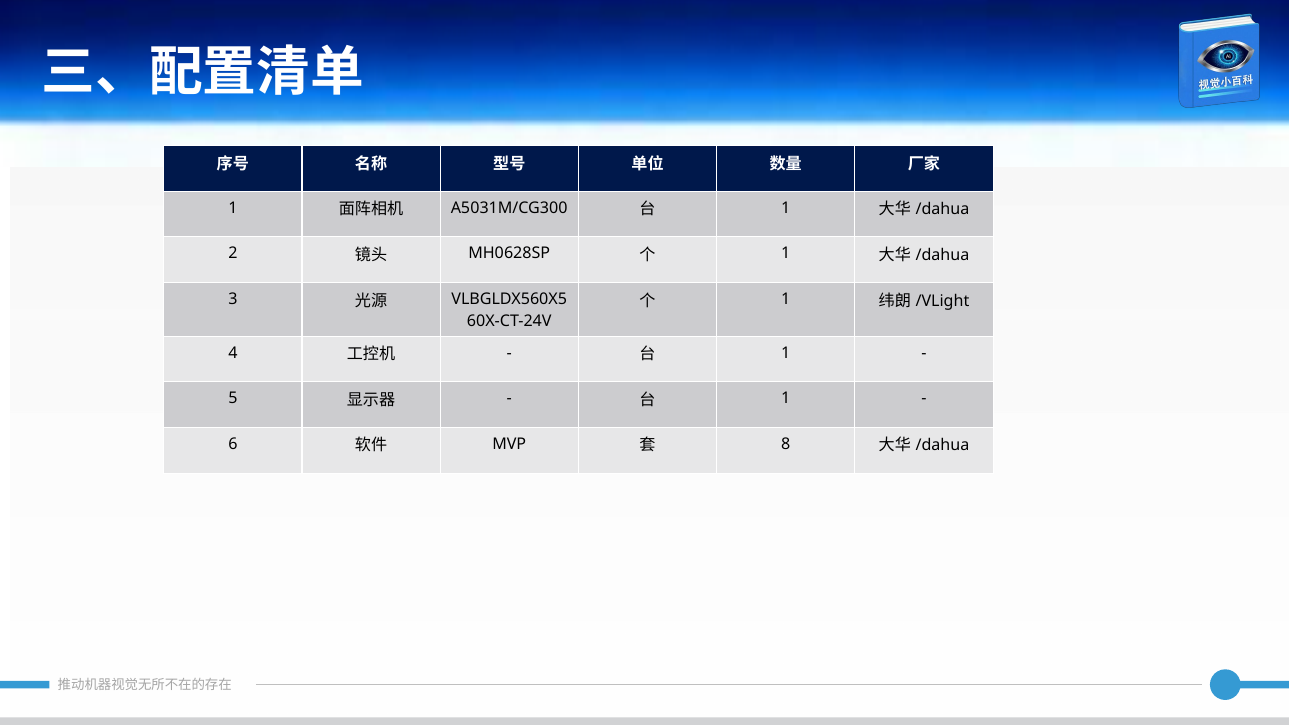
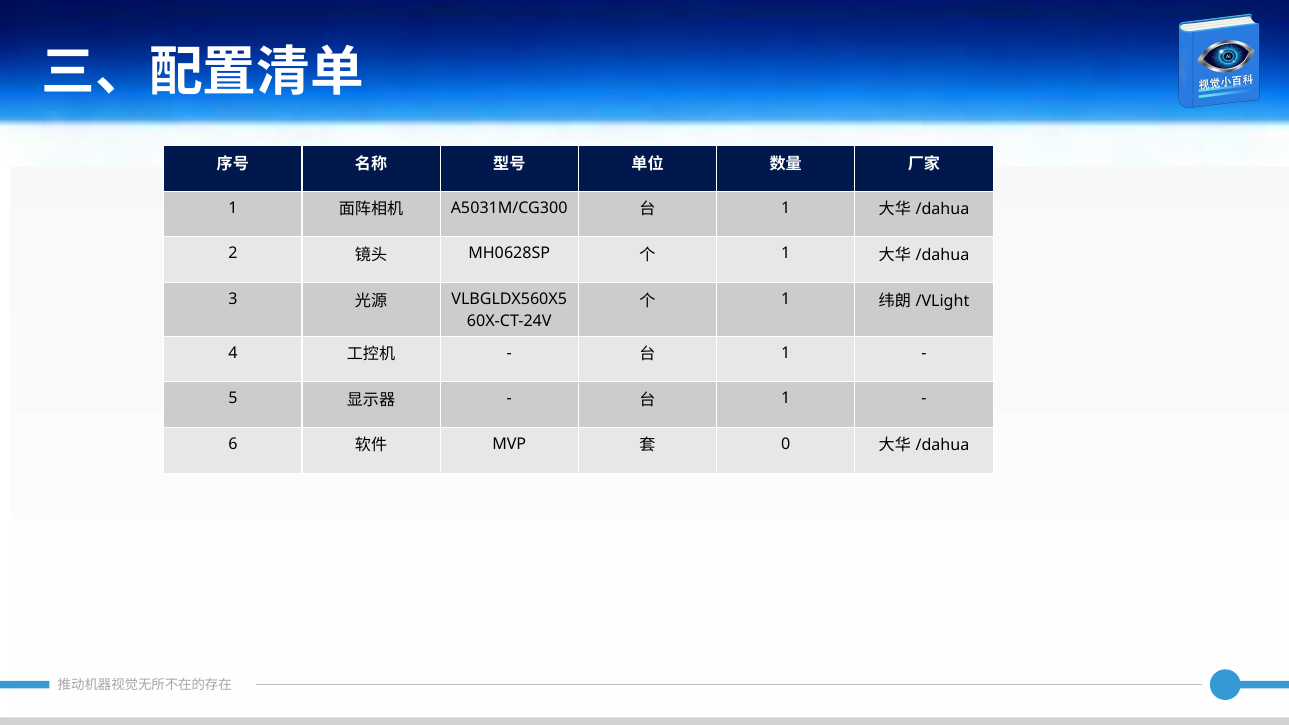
8: 8 -> 0 (786, 444)
